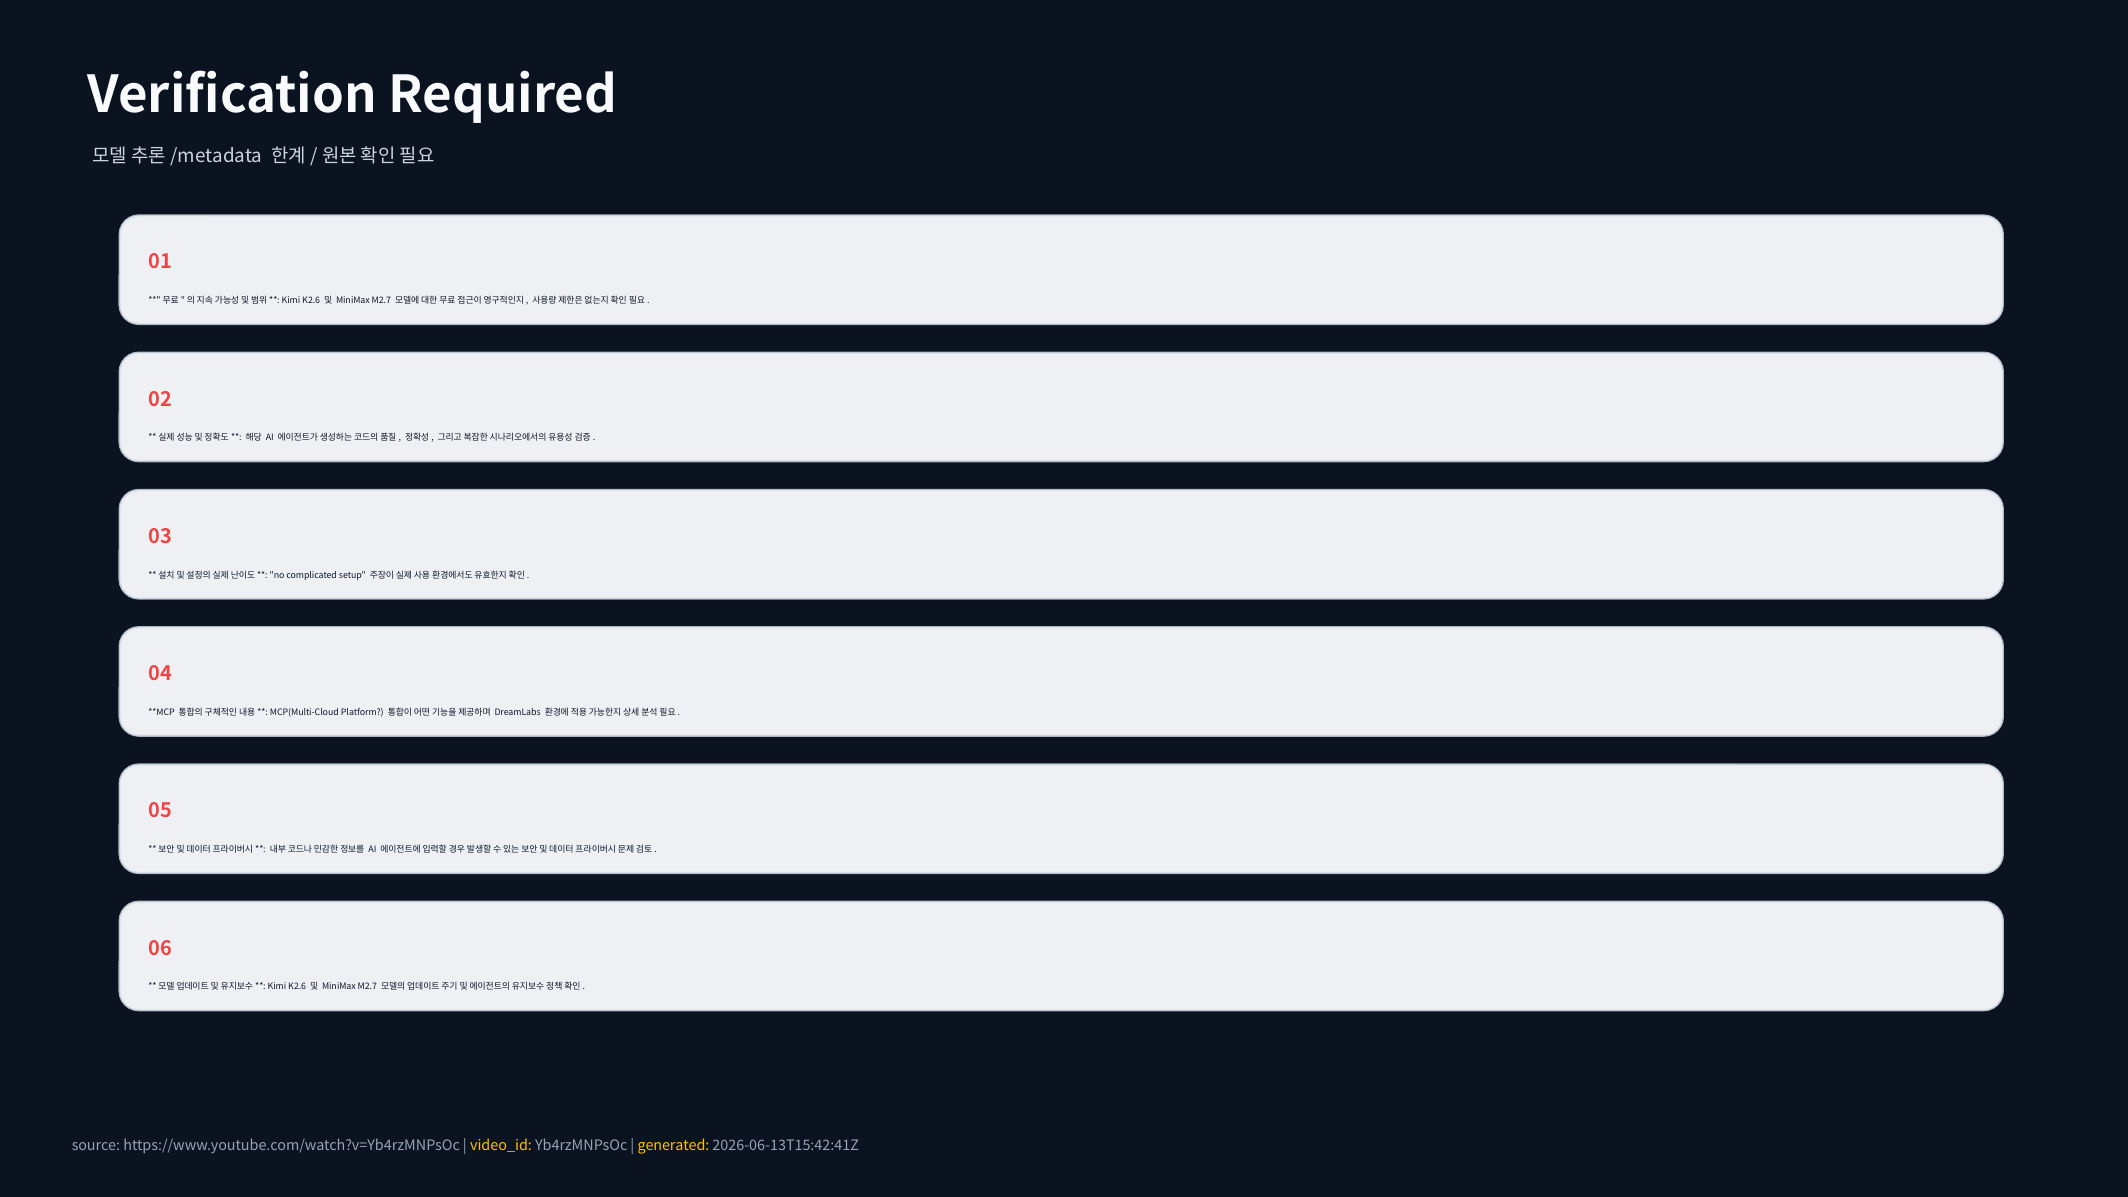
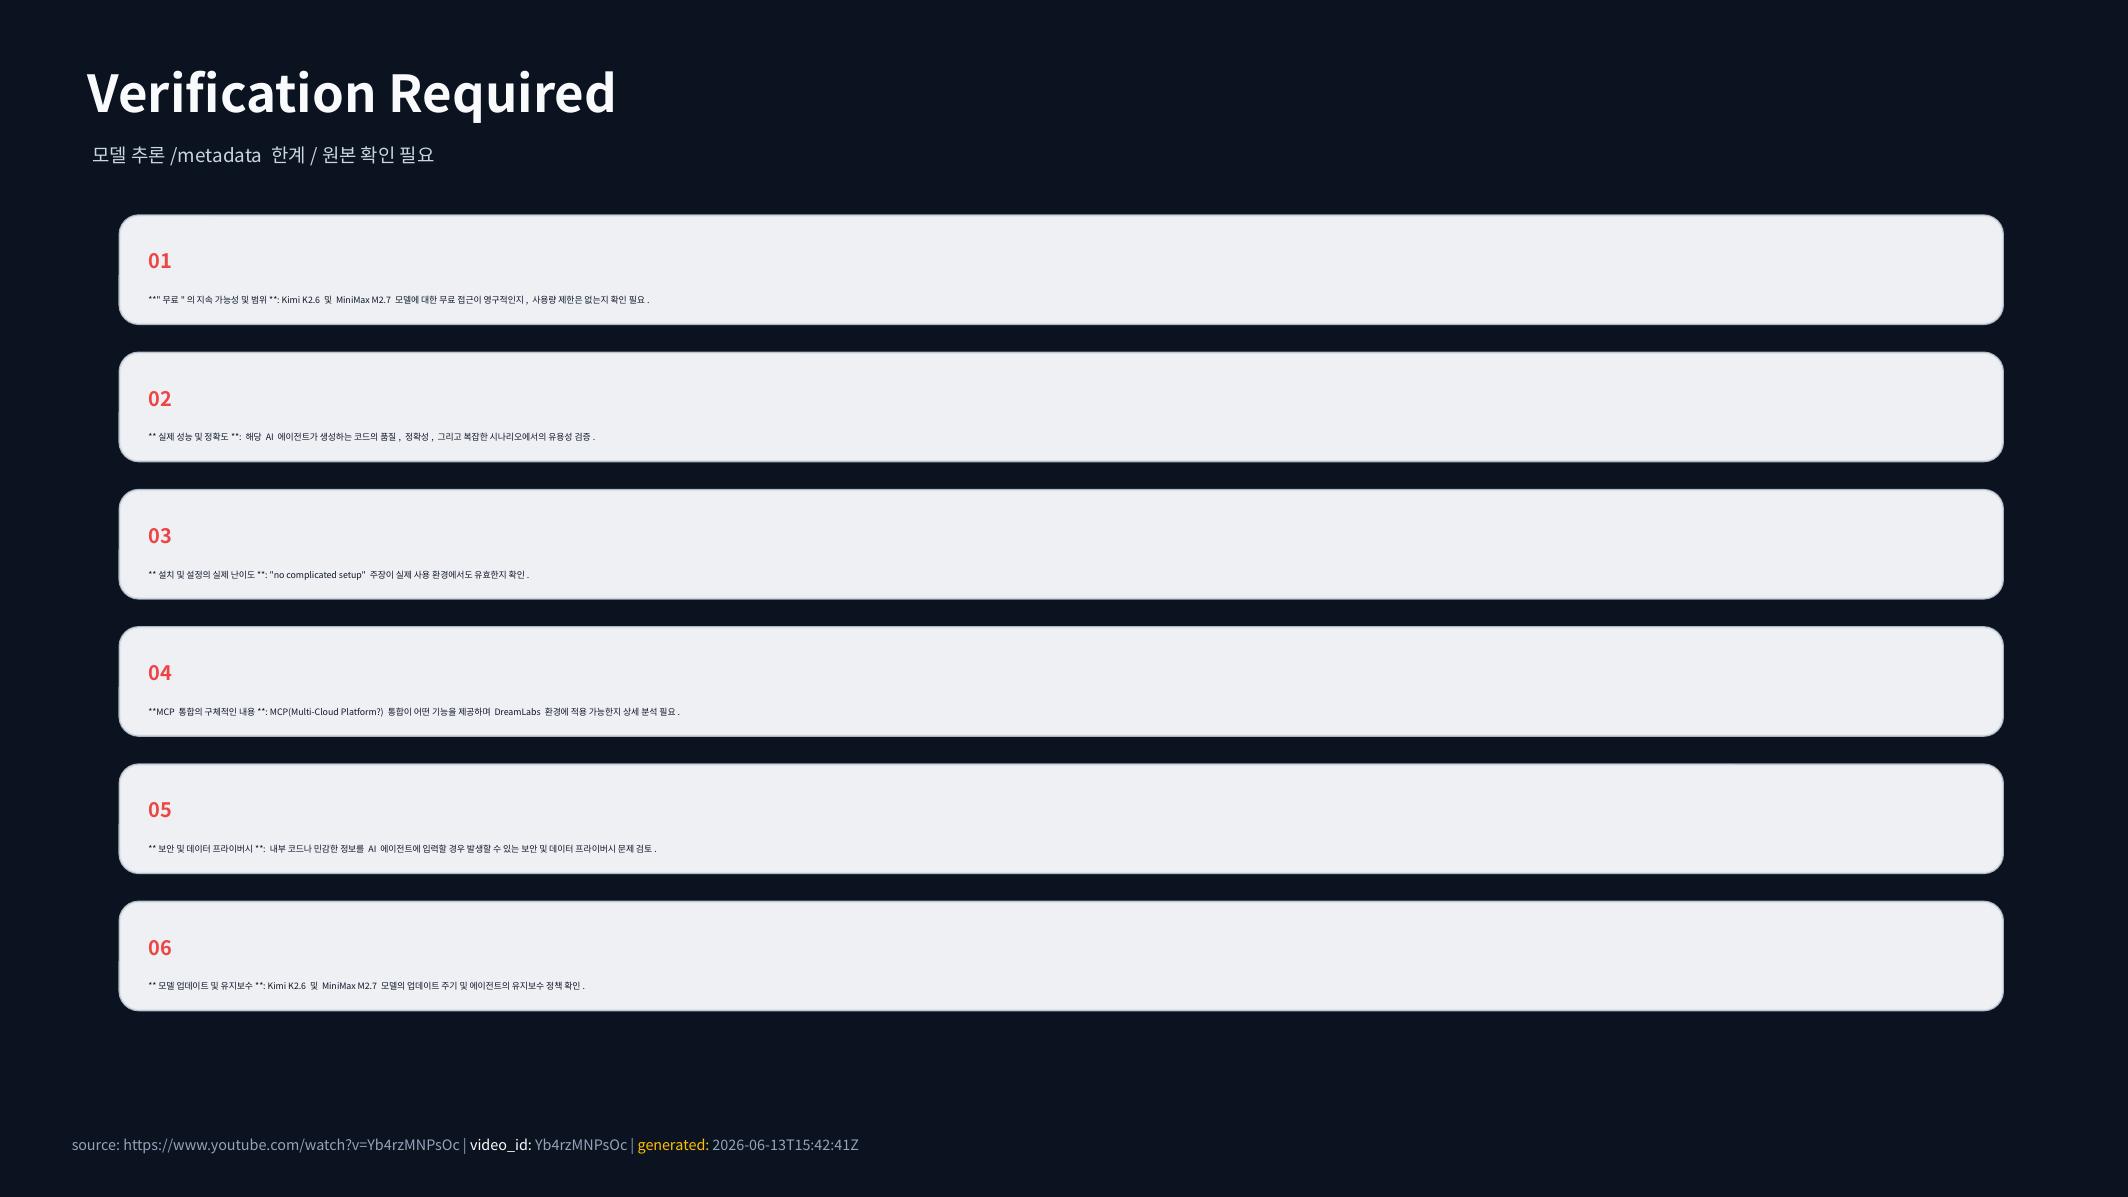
video_id colour: yellow -> white (501, 1146)
